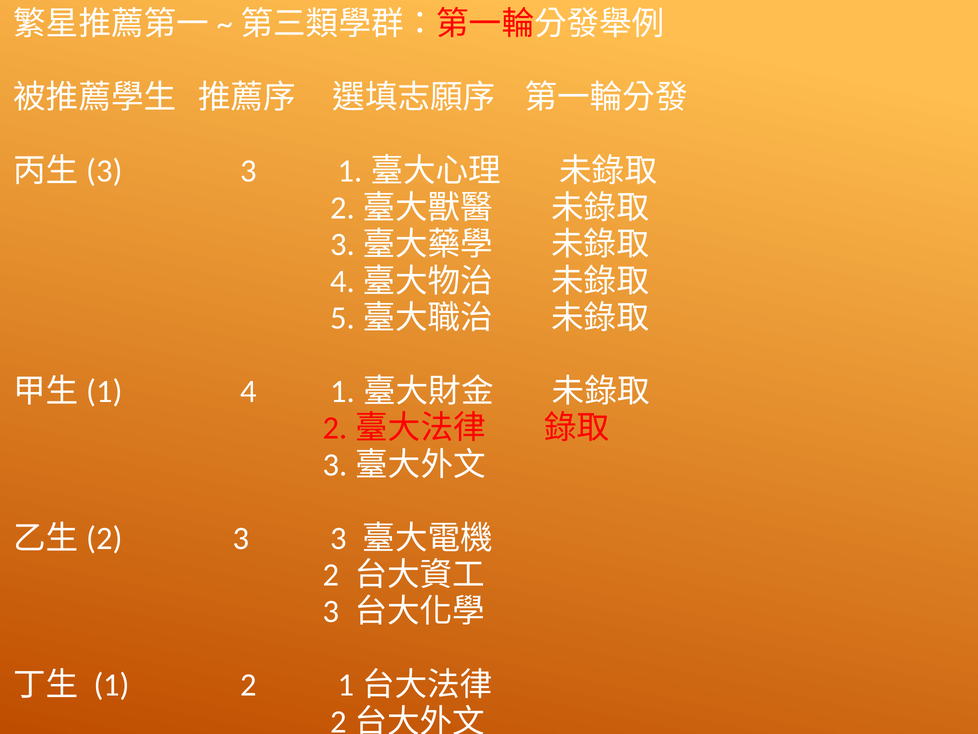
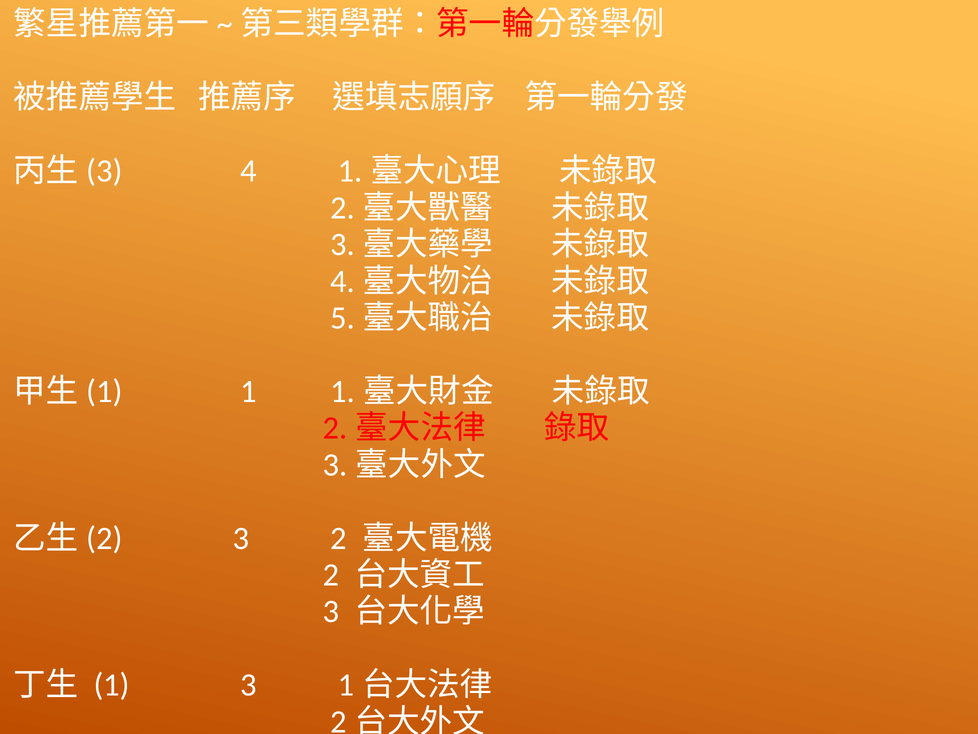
3: 3 -> 4 (249, 171)
4: 4 -> 1 (249, 391)
3 3: 3 -> 2 (339, 538)
1 2: 2 -> 3 (248, 685)
